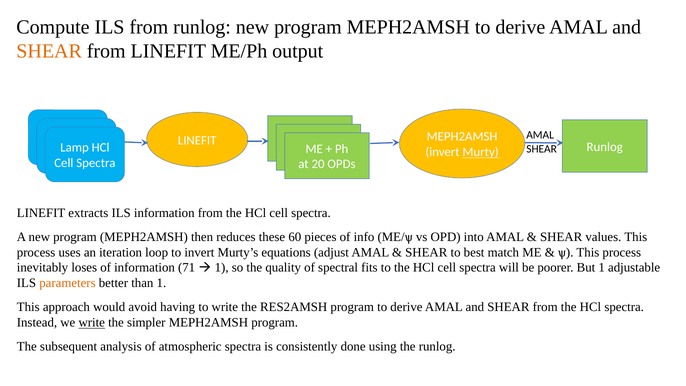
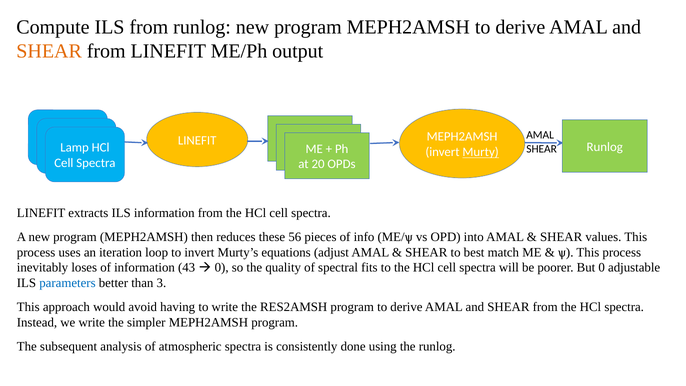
60: 60 -> 56 (295, 237)
71: 71 -> 43 (187, 268)
1: 1 -> 0 (222, 268)
But 1: 1 -> 0 (602, 268)
parameters colour: orange -> blue (67, 283)
than 1: 1 -> 3 (161, 283)
write underline: present -> none (92, 323)
